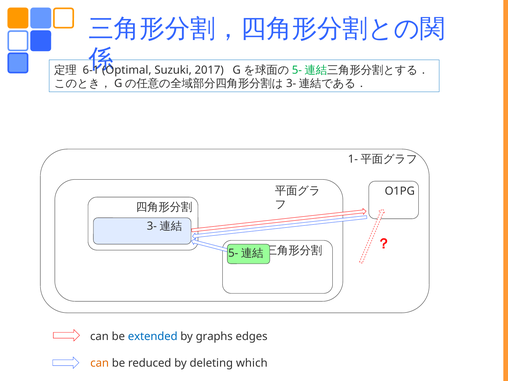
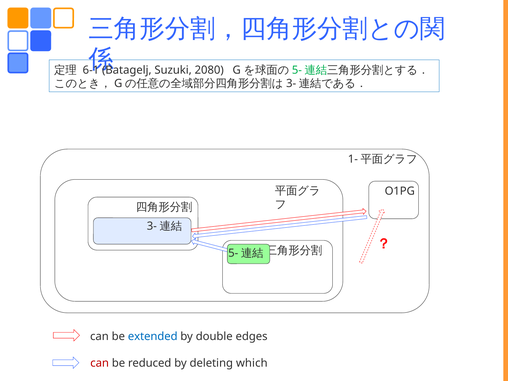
Optimal: Optimal -> Batagelj (127, 70)
2017: 2017 -> 2080 (209, 70)
graphs: graphs -> double (214, 337)
can colour: orange -> red (100, 363)
